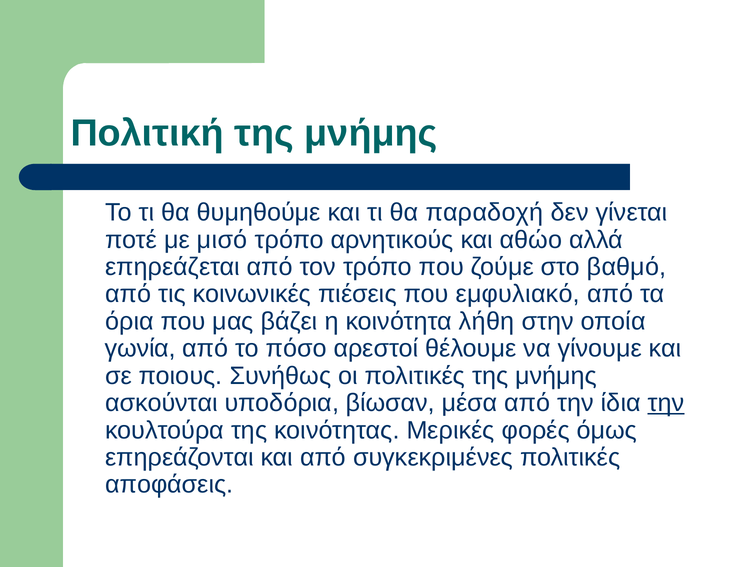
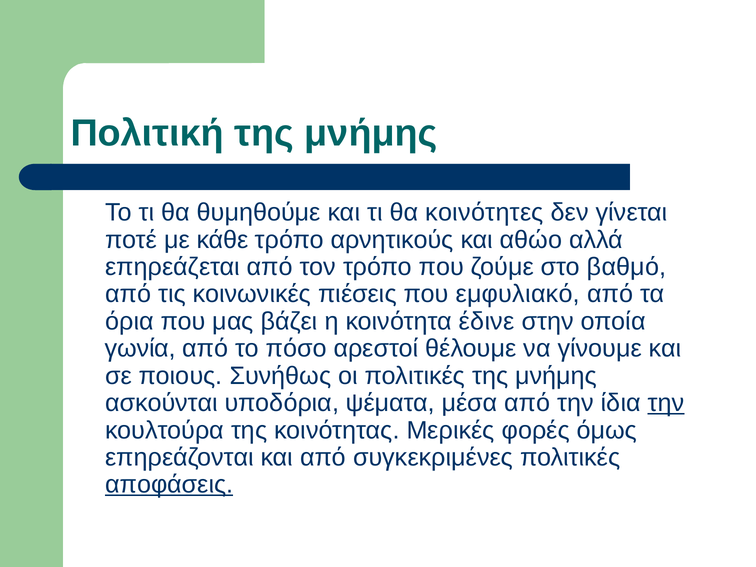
παραδοχή: παραδοχή -> κοινότητες (484, 213)
μισό: μισό -> κάθε (222, 240)
λήθη: λήθη -> έδινε (487, 321)
βίωσαν: βίωσαν -> ψέματα (390, 403)
αποφάσεις underline: none -> present (169, 485)
